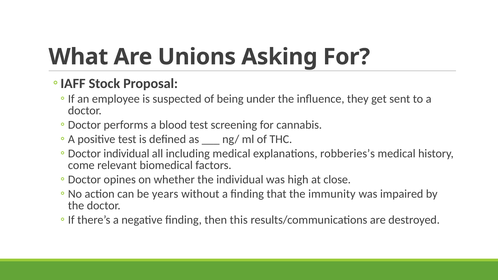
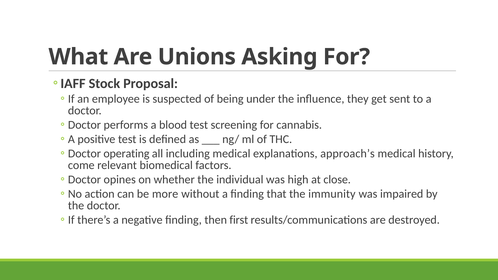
Doctor individual: individual -> operating (126, 154)
robberies’s: robberies’s -> approach’s (347, 154)
years: years -> more (165, 194)
this: this -> first (239, 220)
